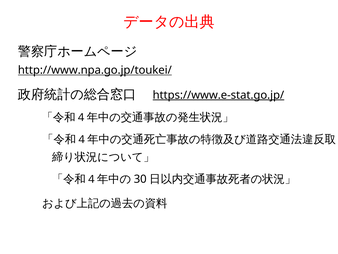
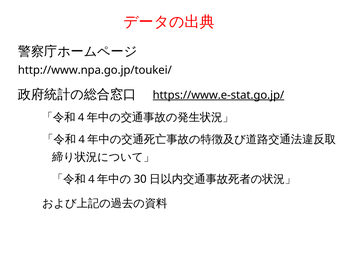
http://www.npa.go.jp/toukei/ underline: present -> none (95, 70)
